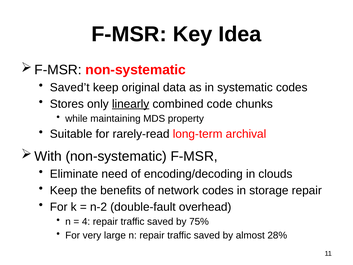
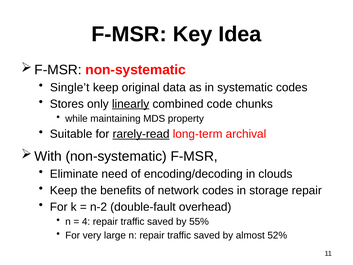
Saved’t: Saved’t -> Single’t (70, 87)
rarely-read underline: none -> present (141, 134)
75%: 75% -> 55% (199, 222)
28%: 28% -> 52% (277, 235)
